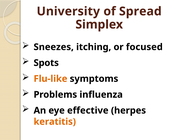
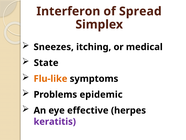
University: University -> Interferon (68, 11)
focused: focused -> medical (144, 47)
Spots: Spots -> State (46, 63)
influenza: influenza -> epidemic (101, 94)
keratitis colour: orange -> purple (55, 121)
